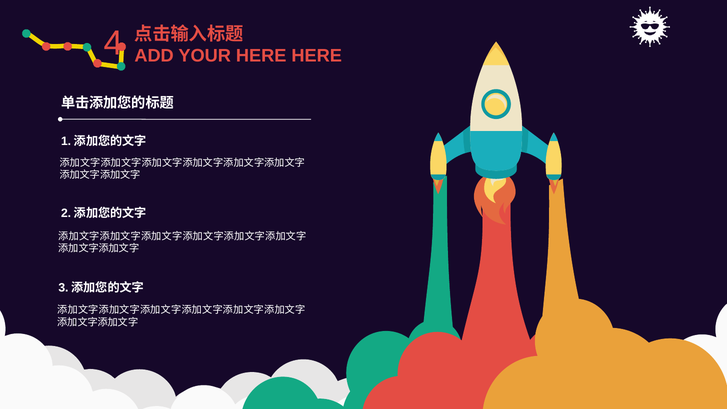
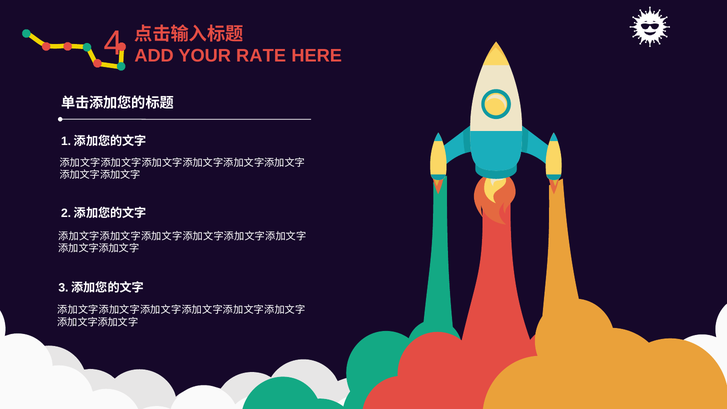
YOUR HERE: HERE -> RATE (261, 56)
